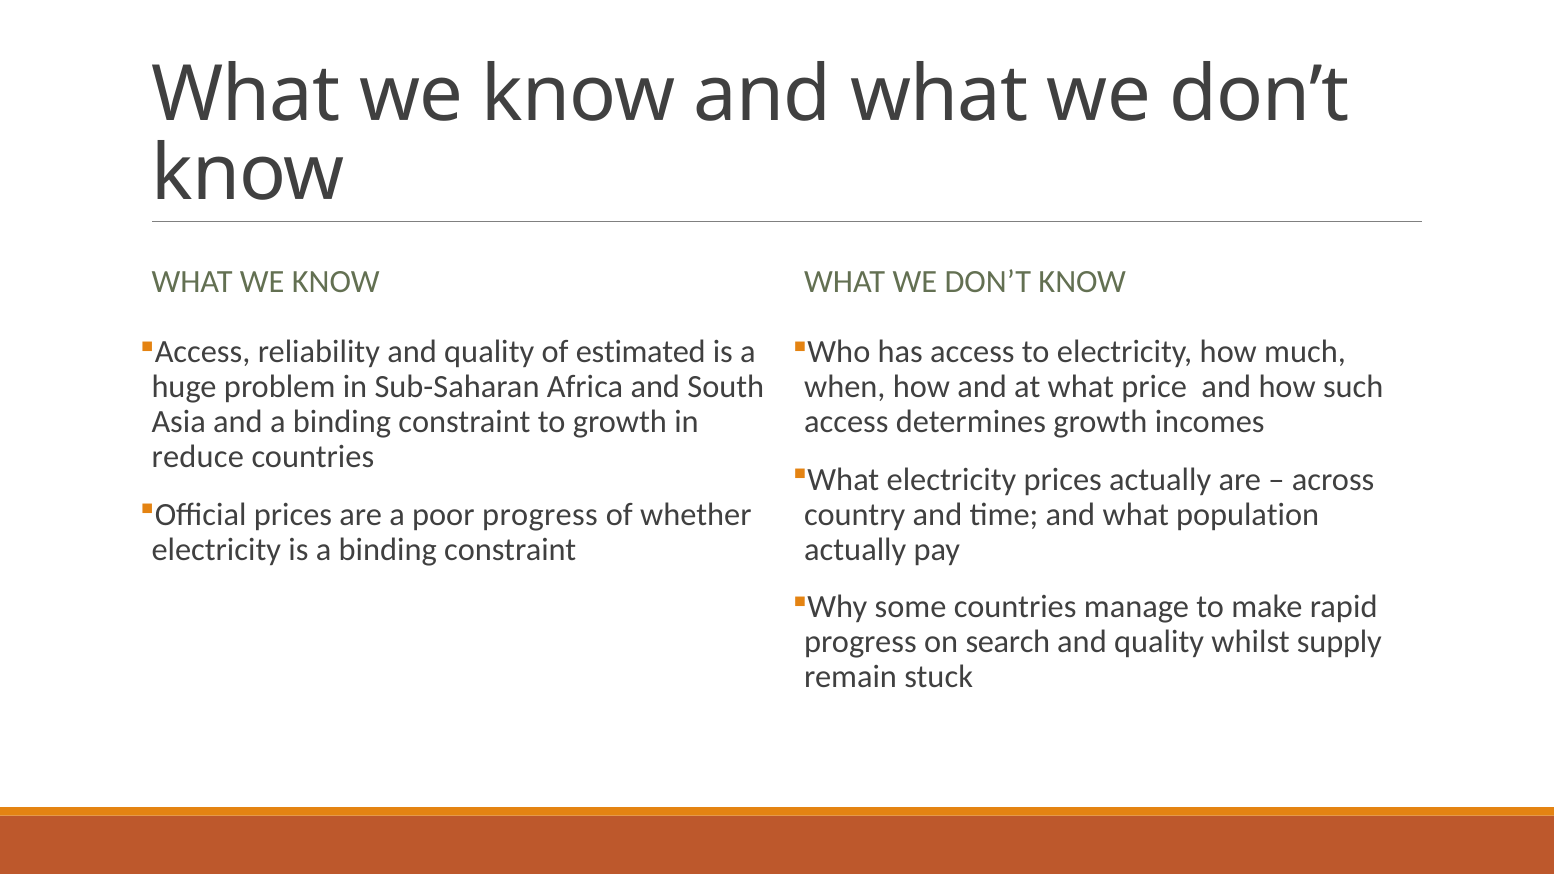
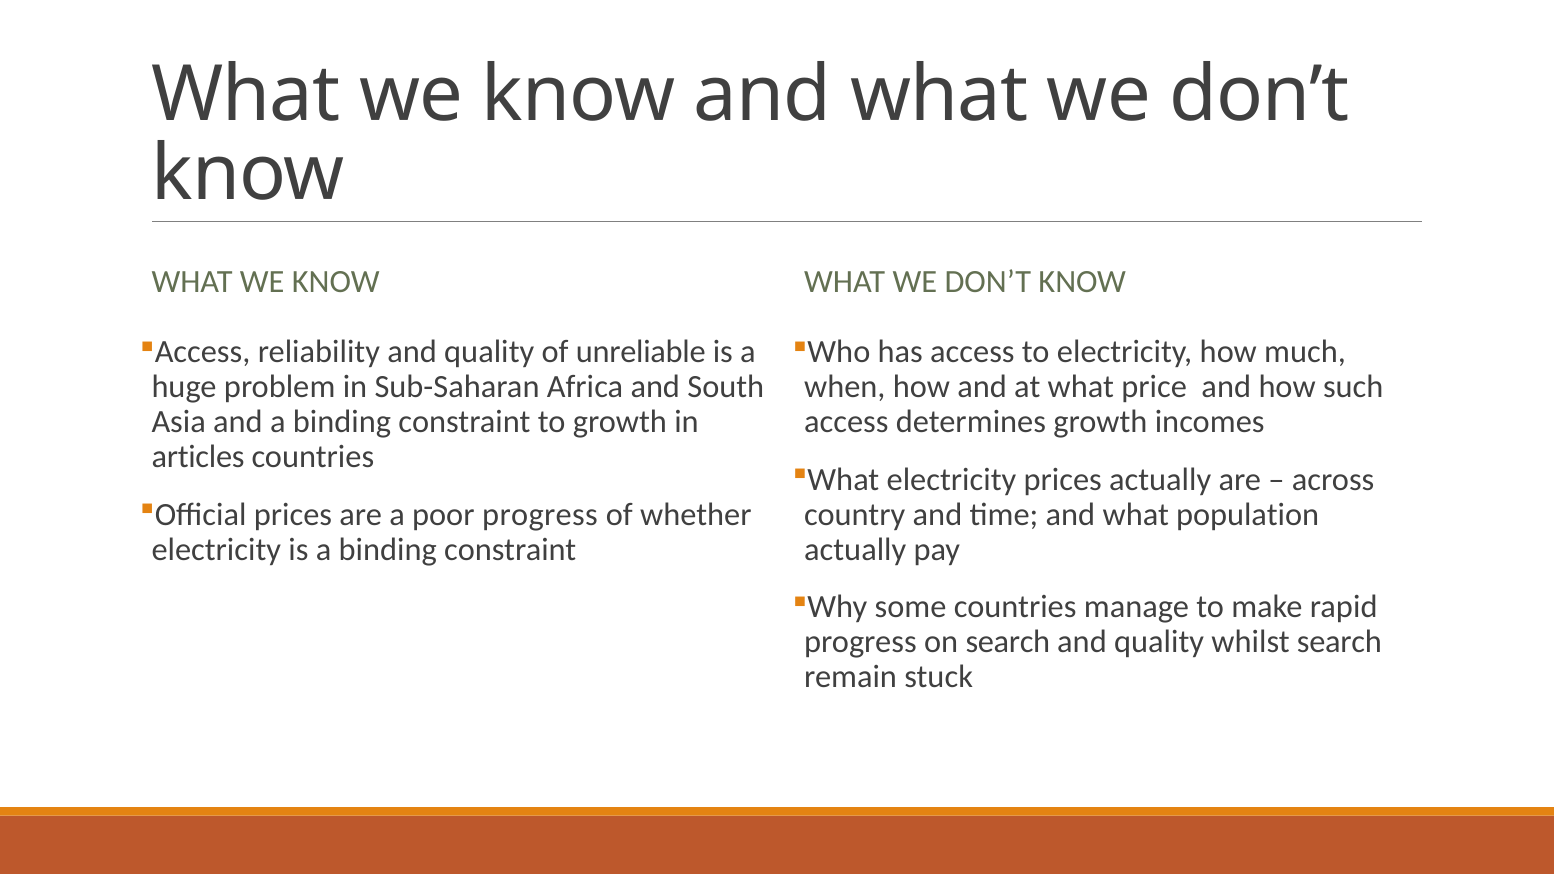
estimated: estimated -> unreliable (641, 352)
reduce: reduce -> articles (198, 457)
whilst supply: supply -> search (1339, 642)
